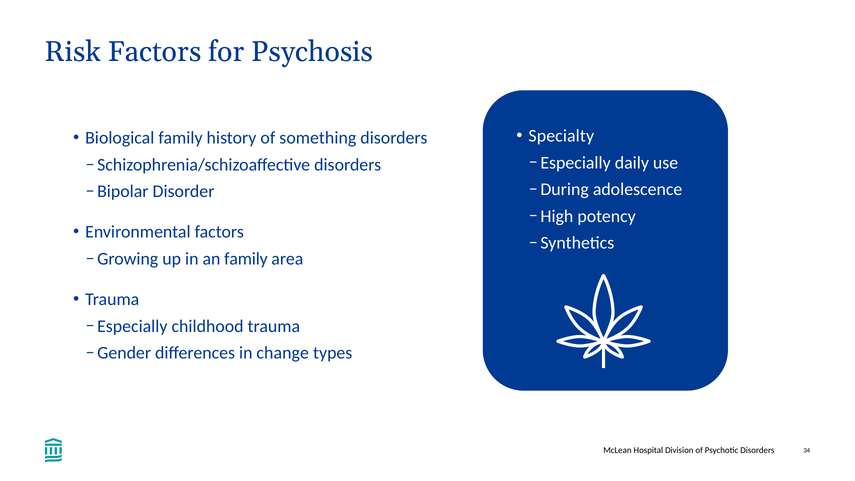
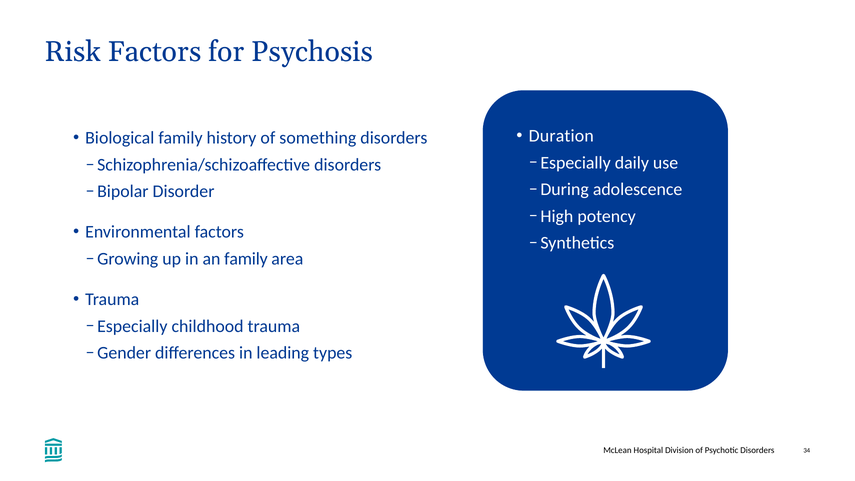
Specialty: Specialty -> Duration (561, 136)
change: change -> leading (283, 353)
